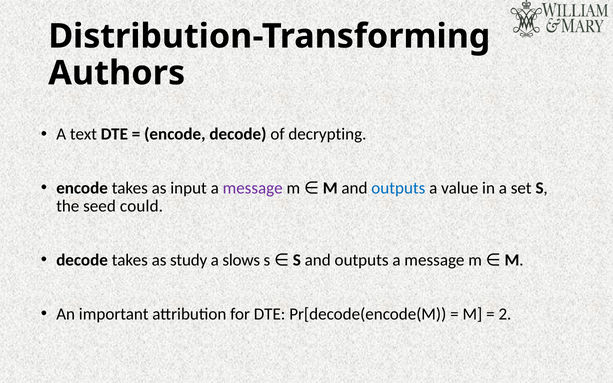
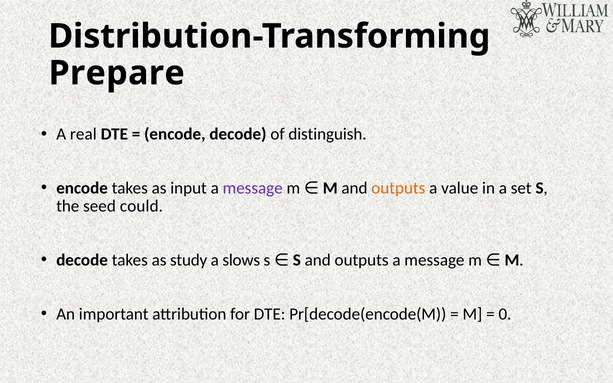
Authors: Authors -> Prepare (117, 73)
text: text -> real (83, 134)
decrypting: decrypting -> distinguish (327, 134)
outputs colour: blue -> orange (398, 188)
2: 2 -> 0 (505, 314)
